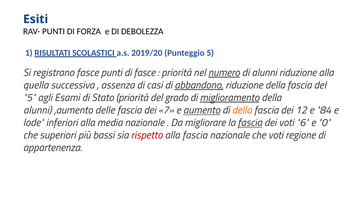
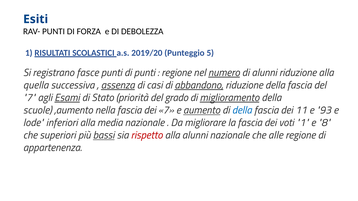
di fasce: fasce -> punti (145, 73)
priorità: priorità -> regione (176, 73)
assenza underline: none -> present (118, 85)
5: 5 -> 7 (29, 98)
Esami underline: none -> present (67, 98)
alunni: alunni -> scuole (37, 110)
delle: delle -> nella (105, 110)
della colour: orange -> blue (242, 110)
12: 12 -> 11 (301, 110)
84: 84 -> 93 (324, 110)
fascia underline: present -> none (250, 123)
voti 6: 6 -> 1 (302, 123)
0: 0 -> 8 (324, 123)
bassi underline: none -> present (104, 135)
alla fascia: fascia -> alunni (195, 135)
che voti: voti -> alle (276, 135)
